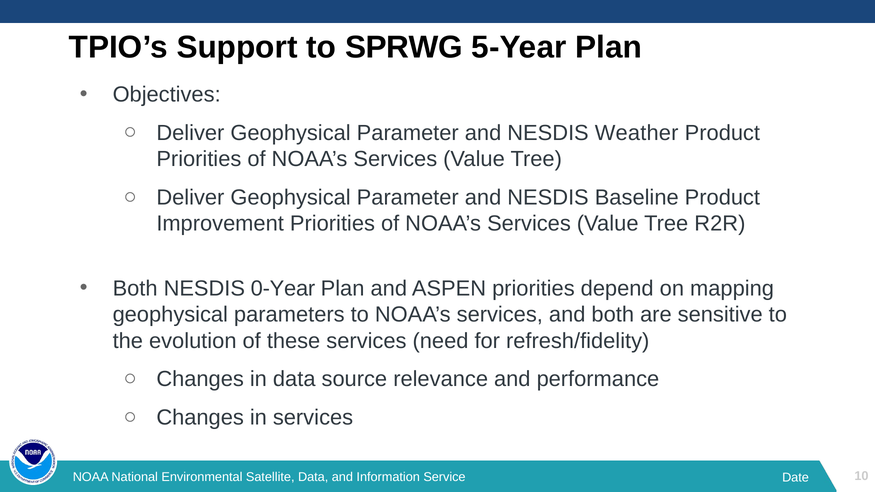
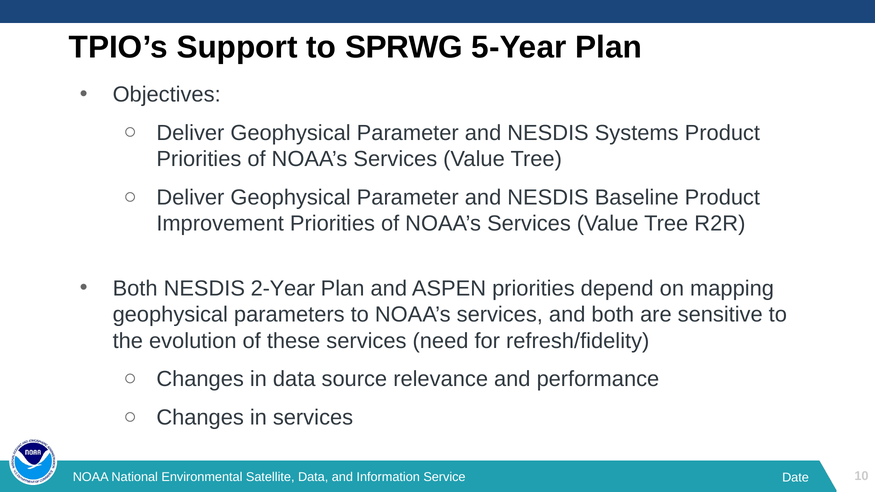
Weather: Weather -> Systems (637, 133)
0-Year: 0-Year -> 2-Year (283, 289)
